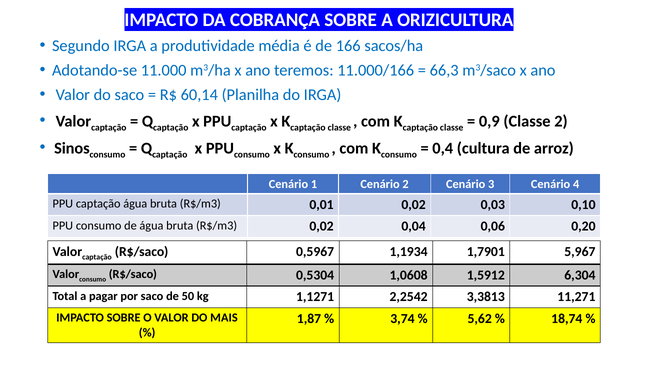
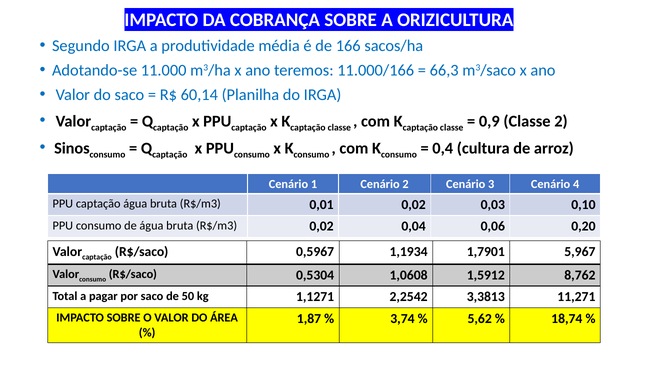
6,304: 6,304 -> 8,762 (580, 275)
MAIS: MAIS -> ÁREA (224, 317)
